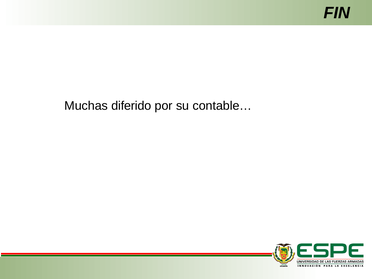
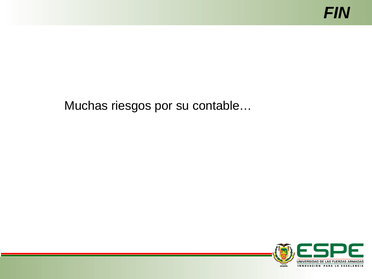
diferido: diferido -> riesgos (131, 106)
